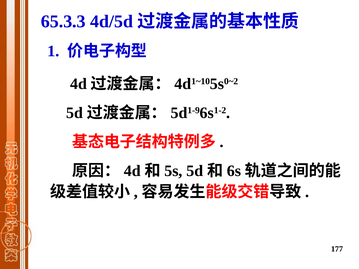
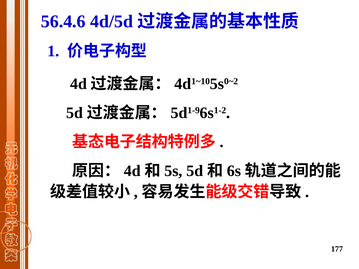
65.3.3: 65.3.3 -> 56.4.6 (63, 21)
